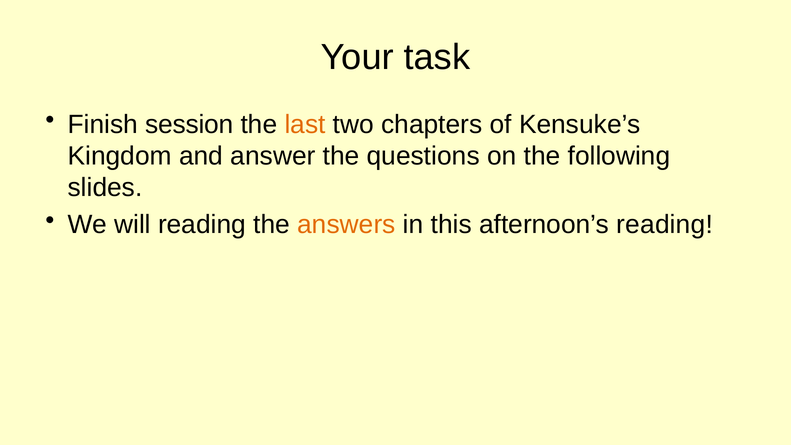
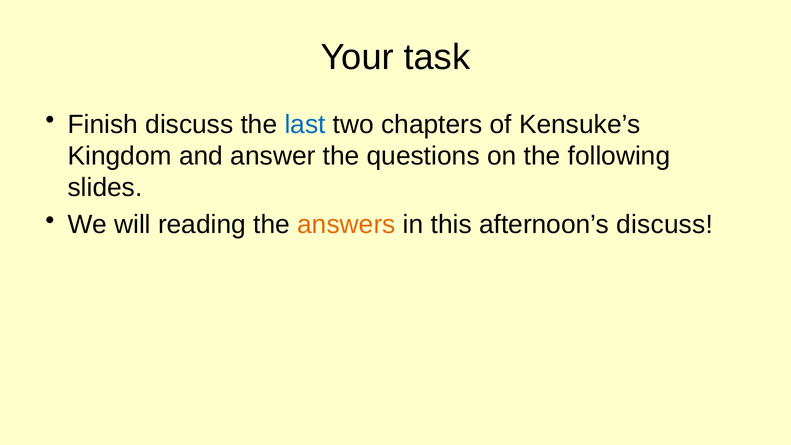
Finish session: session -> discuss (189, 124)
last colour: orange -> blue (305, 124)
afternoon’s reading: reading -> discuss (665, 225)
